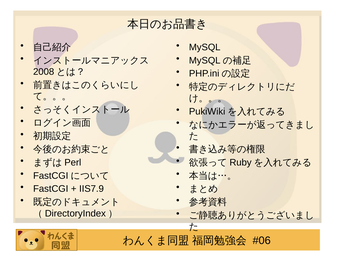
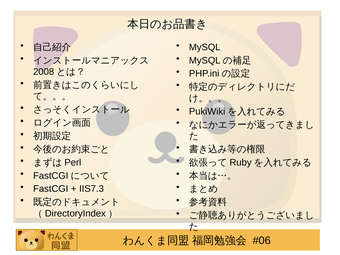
IIS7.9: IIS7.9 -> IIS7.3 (91, 189)
